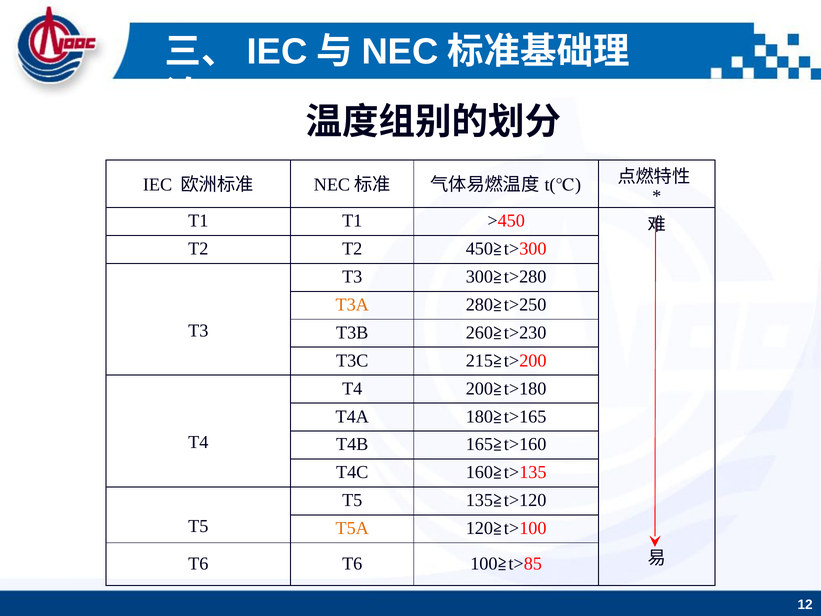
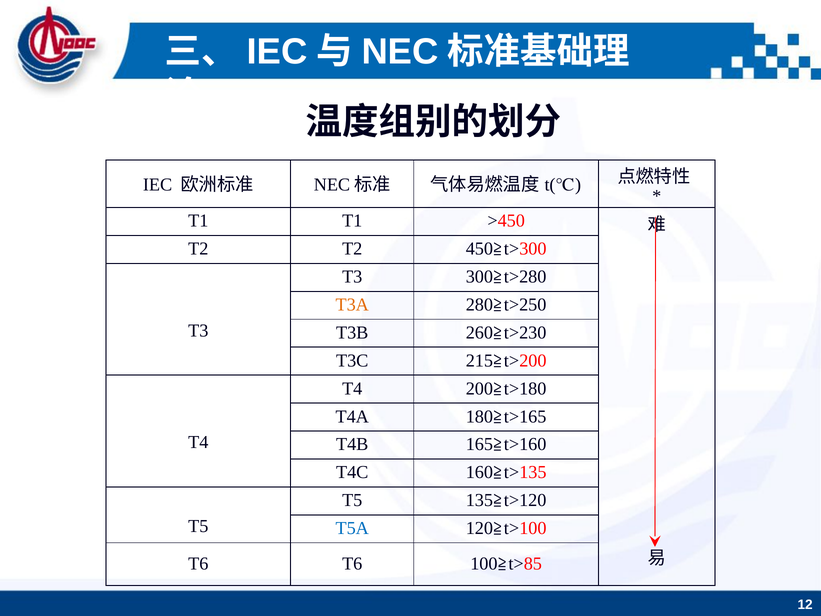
T5A colour: orange -> blue (352, 528)
